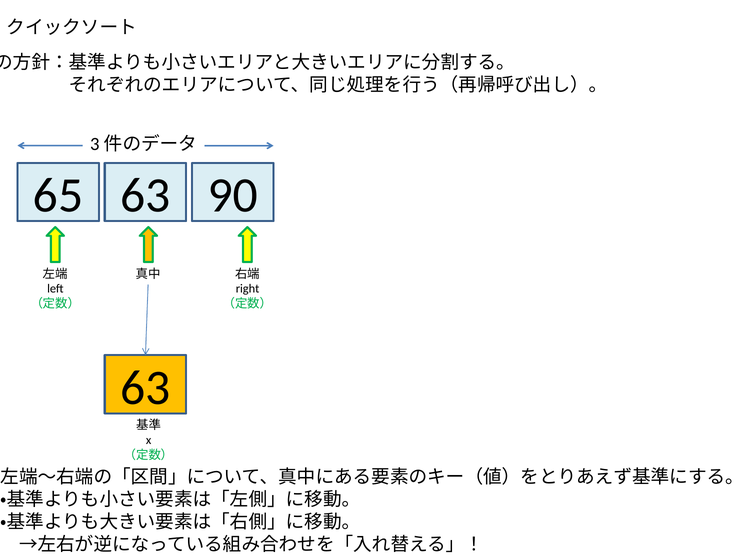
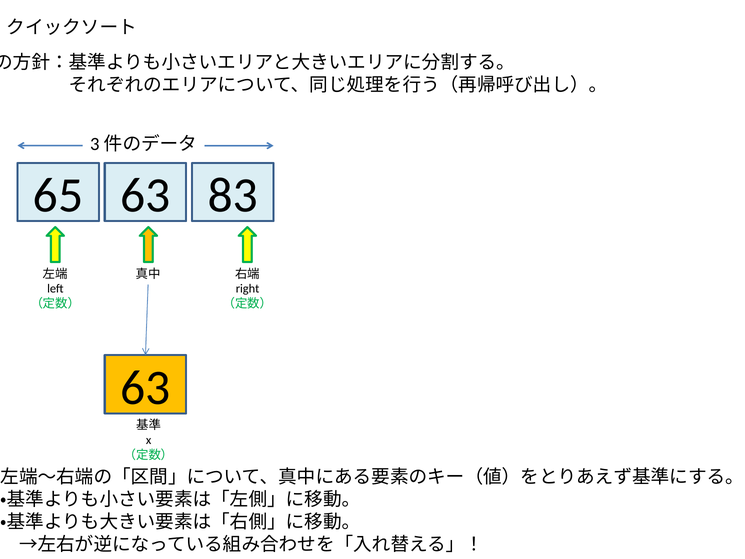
90: 90 -> 83 (233, 195)
